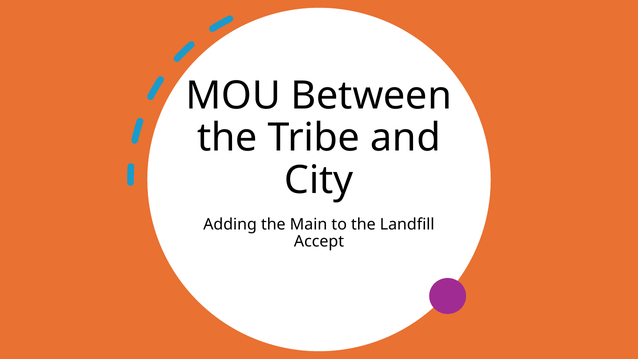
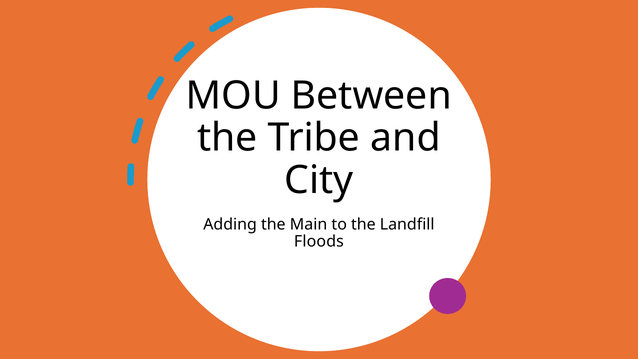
Accept: Accept -> Floods (319, 241)
